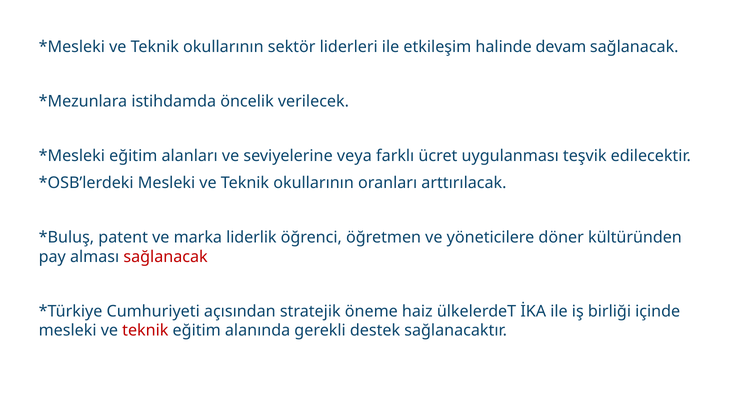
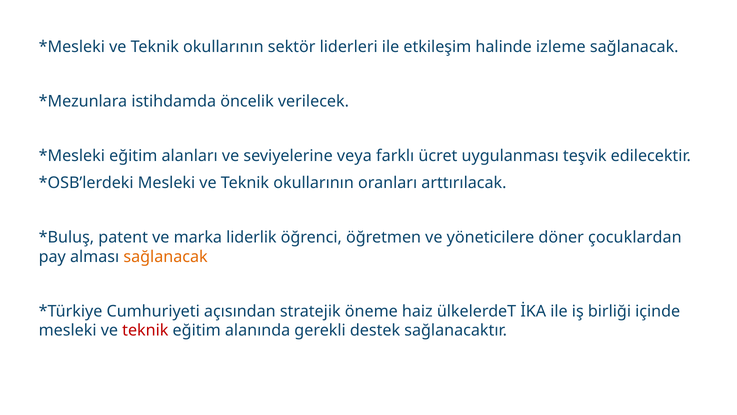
devam: devam -> izleme (561, 47)
kültüründen: kültüründen -> çocuklardan (635, 237)
sağlanacak colour: red -> orange (166, 257)
